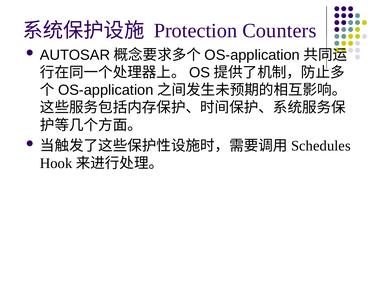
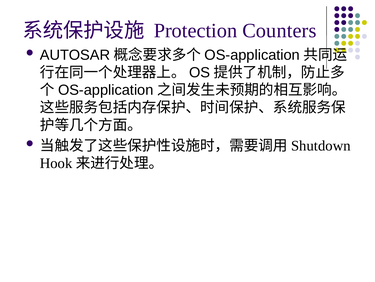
Schedules: Schedules -> Shutdown (321, 145)
